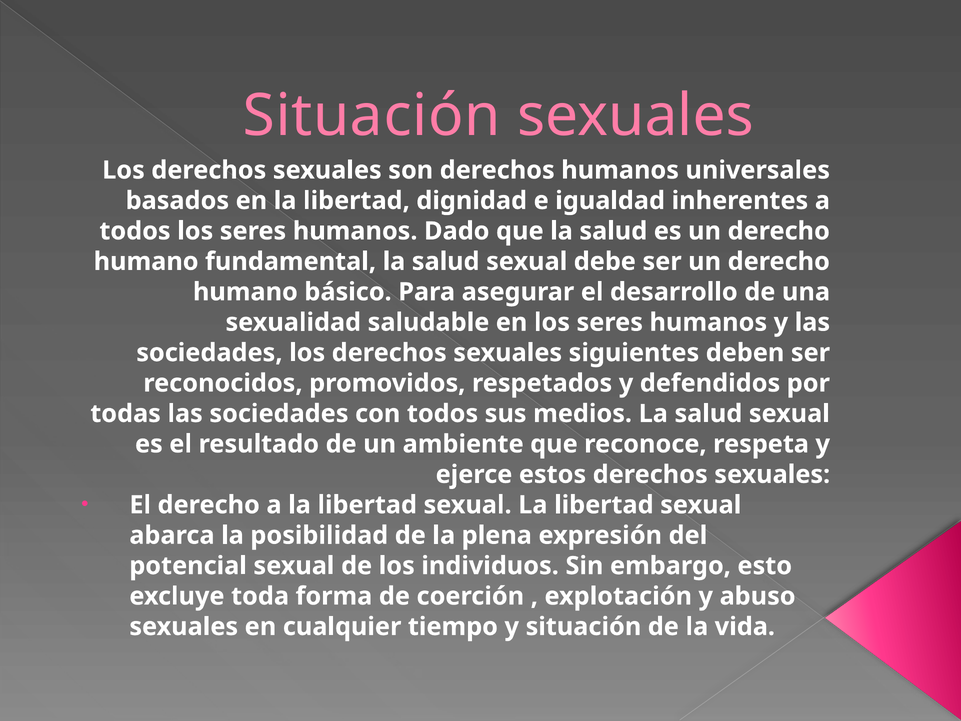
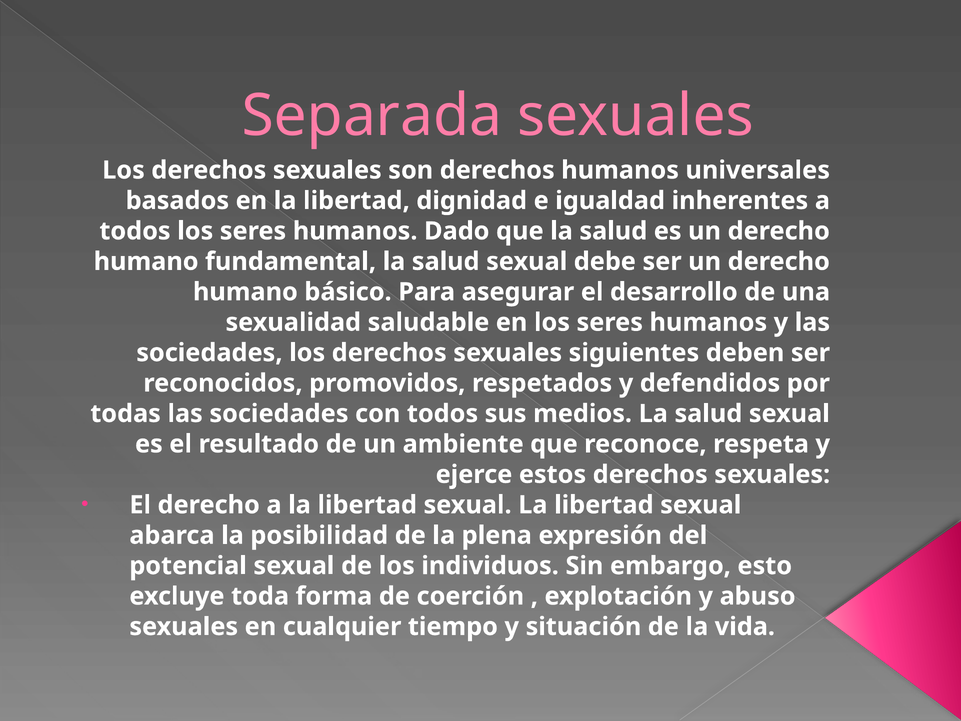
Situación: Situación -> Separada (372, 116)
